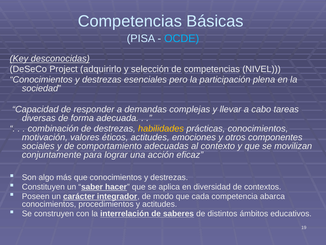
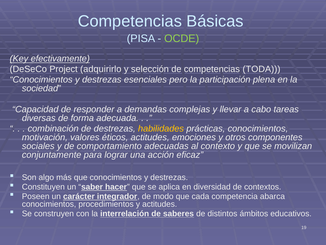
OCDE colour: light blue -> light green (182, 39)
desconocidas: desconocidas -> efectivamente (60, 59)
NIVEL: NIVEL -> TODA (261, 69)
